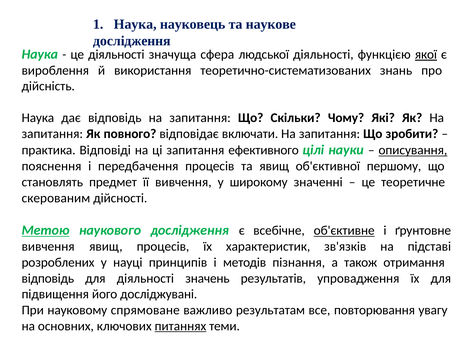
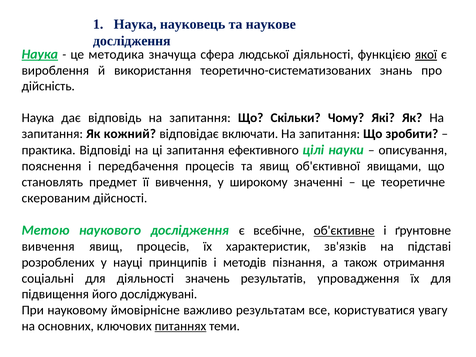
Наука underline: none -> present (40, 54)
це діяльності: діяльності -> методика (116, 54)
повного: повного -> кожний (130, 134)
описування underline: present -> none (413, 150)
першому: першому -> явищами (394, 166)
Метою underline: present -> none (45, 230)
відповідь: відповідь -> соціальні (48, 278)
спрямоване: спрямоване -> ймовірнісне (145, 310)
повторювання: повторювання -> користуватися (374, 310)
